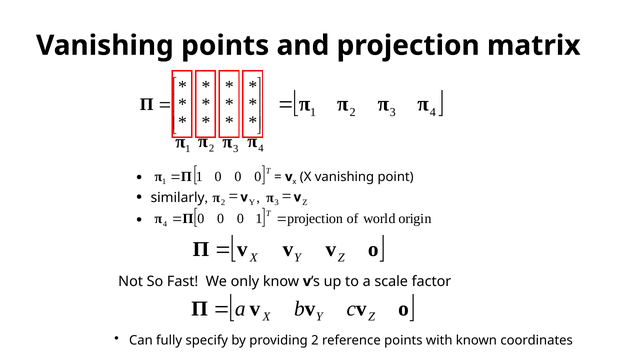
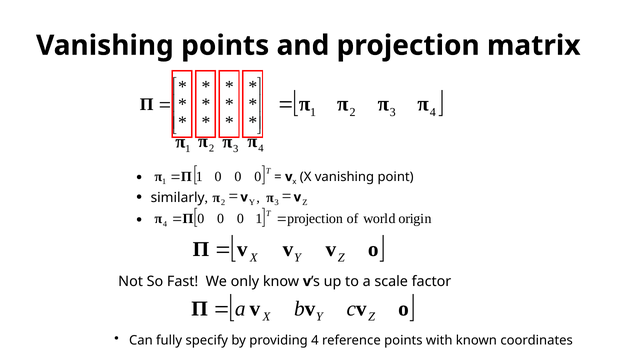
providing 2: 2 -> 4 (315, 340)
